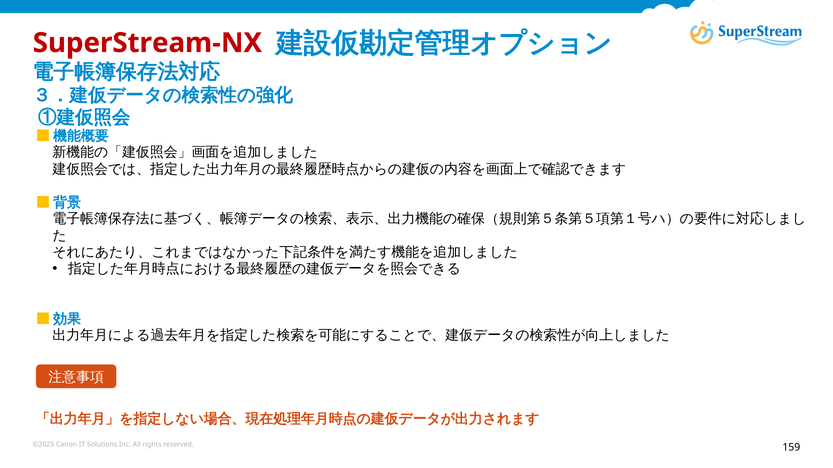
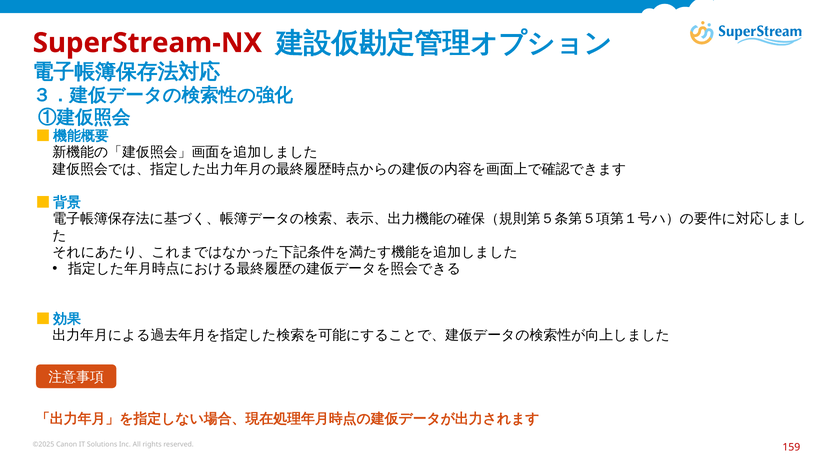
159 colour: black -> red (791, 448)
